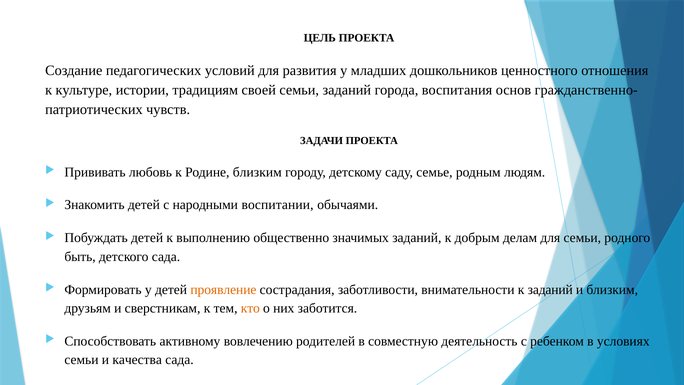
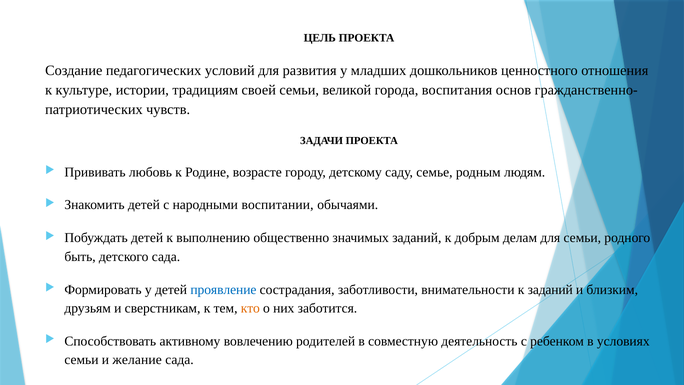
семьи заданий: заданий -> великой (347, 90)
Родине близким: близким -> возрасте (257, 172)
проявление colour: orange -> blue (223, 289)
качества: качества -> желание (137, 360)
